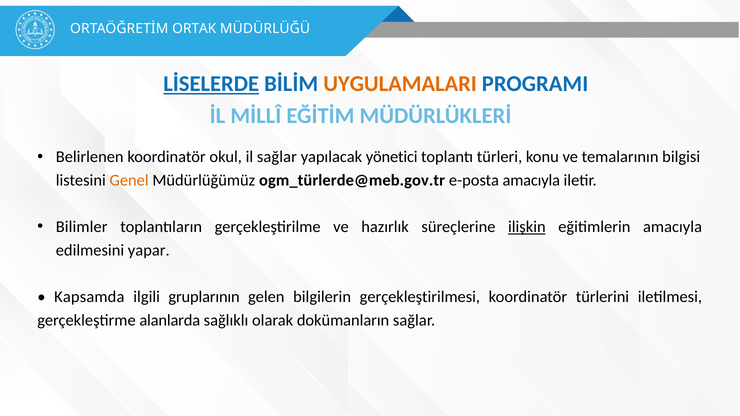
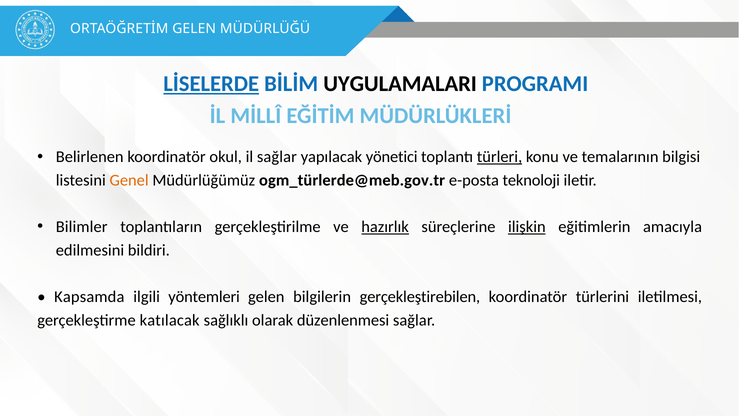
ORTAÖĞRETİM ORTAK: ORTAK -> GELEN (194, 29)
UYGULAMALARI colour: orange -> black (400, 84)
türleri underline: none -> present (499, 157)
e-posta amacıyla: amacıyla -> teknoloji (531, 180)
hazırlık underline: none -> present (385, 227)
yapar: yapar -> bildiri (149, 250)
gruplarının: gruplarının -> yöntemleri (204, 297)
gerçekleştirilmesi: gerçekleştirilmesi -> gerçekleştirebilen (420, 297)
alanlarda: alanlarda -> katılacak (170, 320)
dokümanların: dokümanların -> düzenlenmesi (343, 320)
